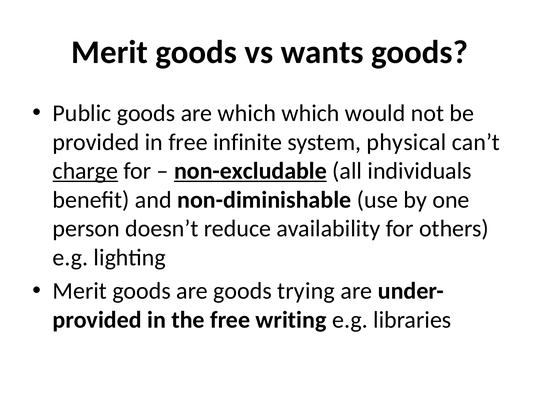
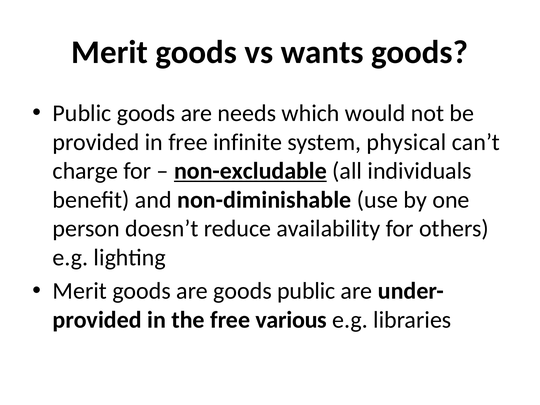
are which: which -> needs (247, 113)
charge underline: present -> none (85, 171)
goods trying: trying -> public (306, 291)
writing: writing -> various (291, 320)
